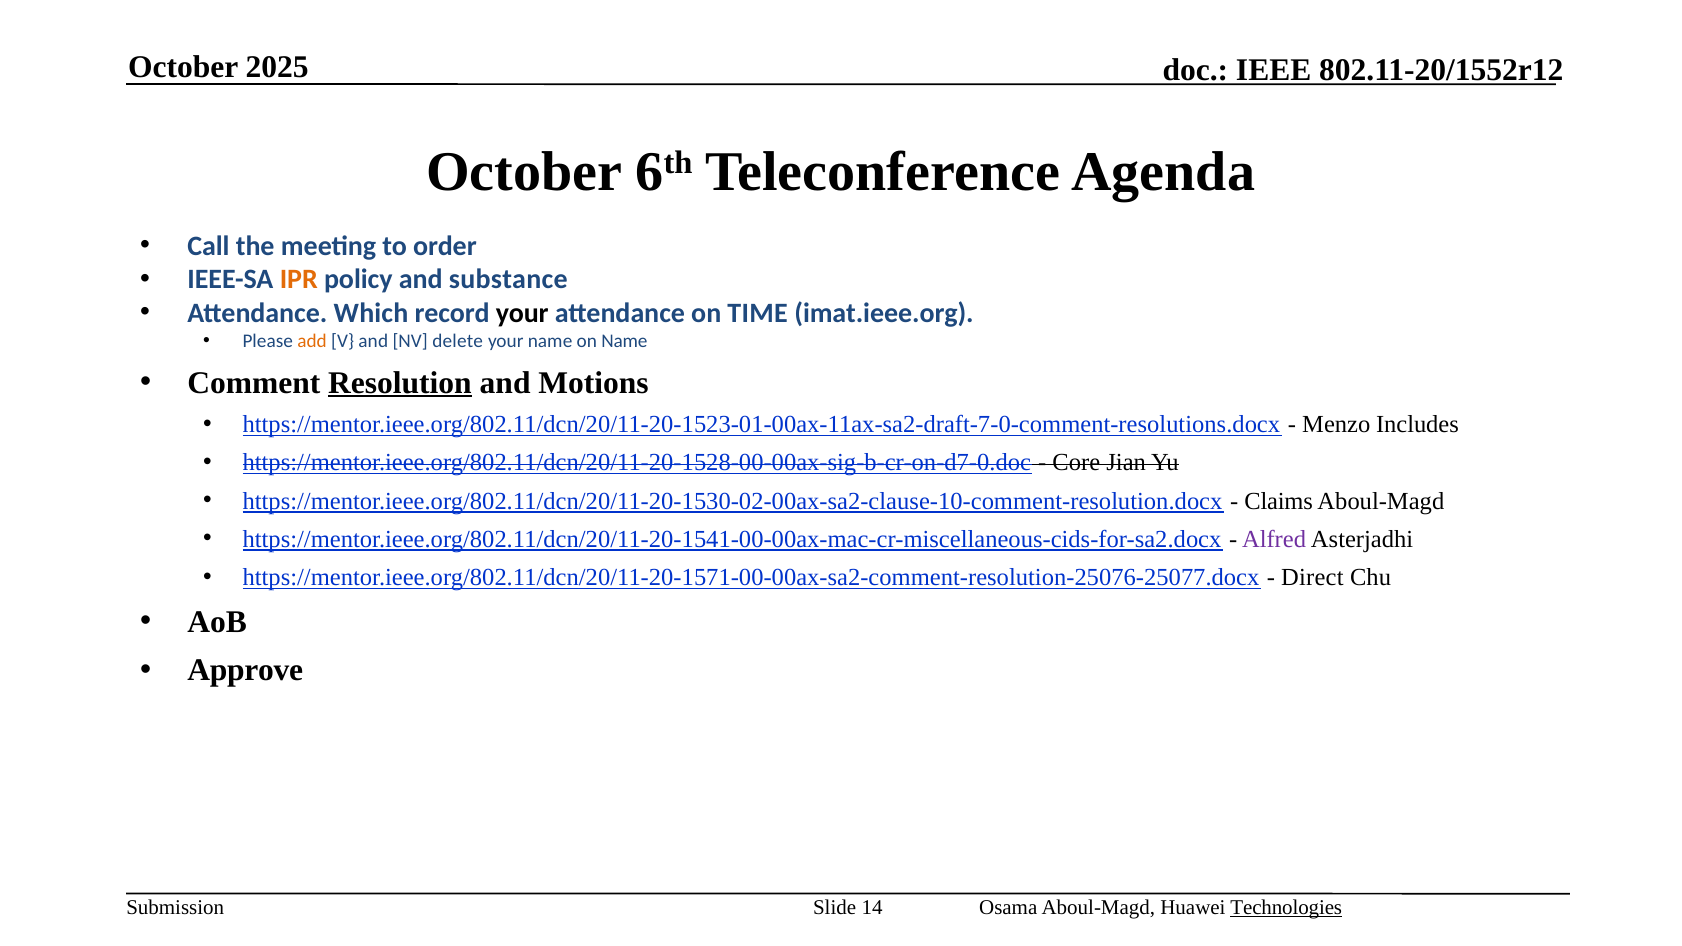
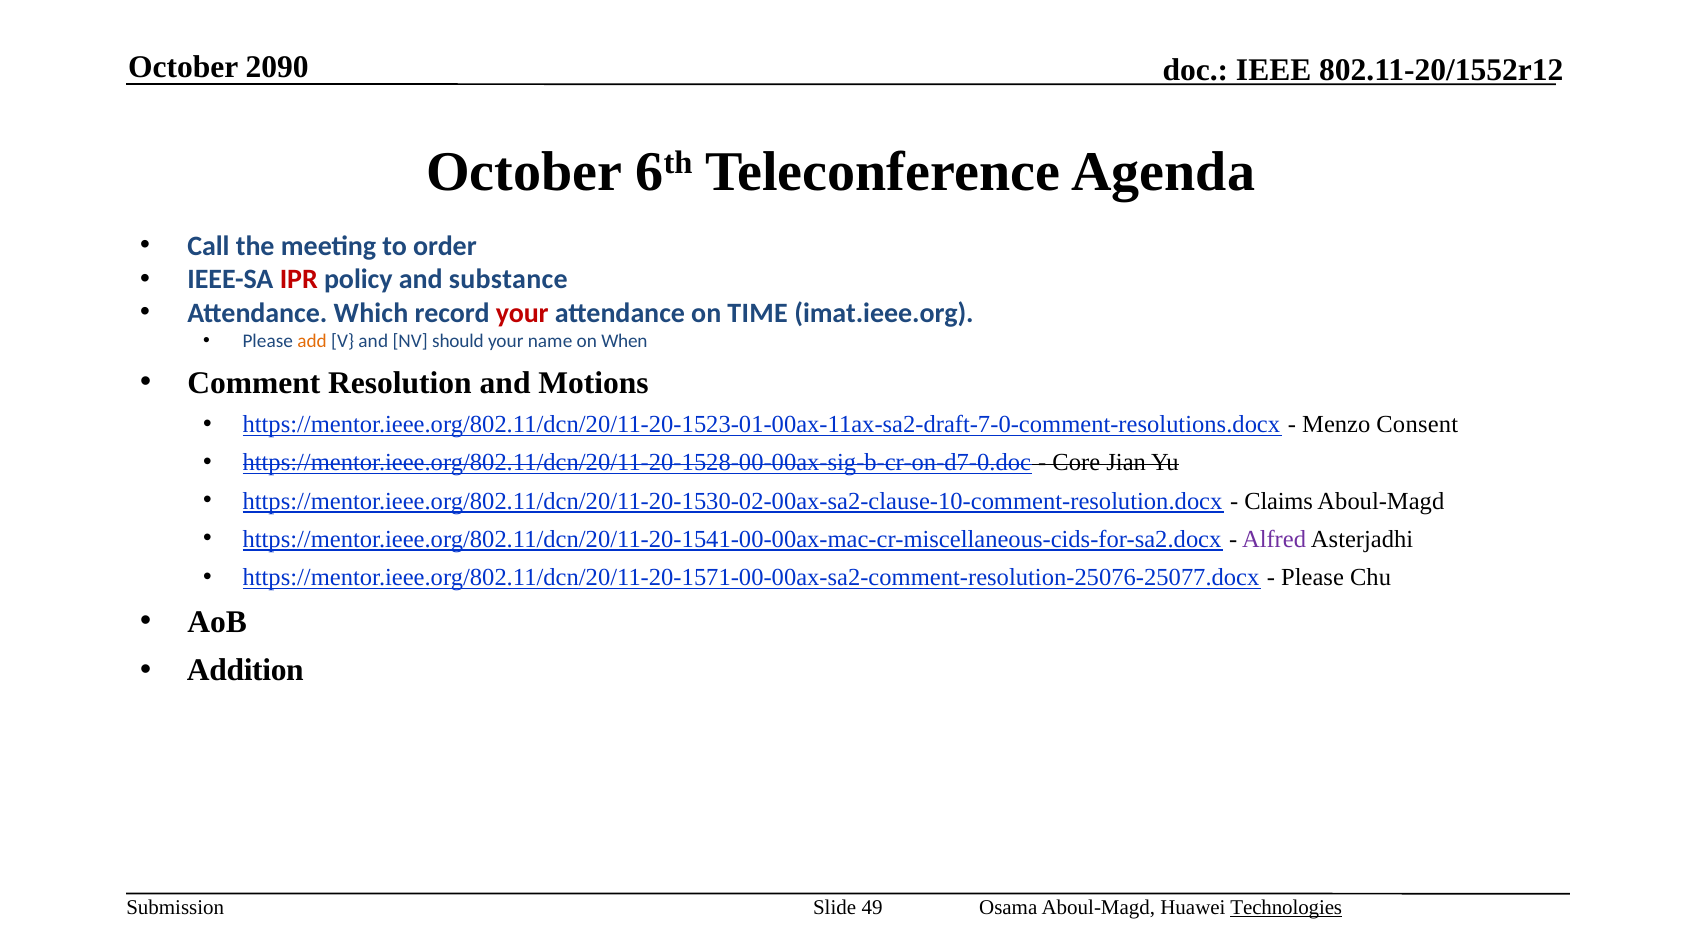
2025: 2025 -> 2090 (277, 67)
IPR colour: orange -> red (299, 280)
your colour: black -> red (522, 313)
delete: delete -> should (458, 341)
on Name: Name -> When (624, 341)
Resolution underline: present -> none (400, 383)
Includes: Includes -> Consent (1417, 425)
Direct: Direct -> Please (1313, 577)
Approve: Approve -> Addition (245, 670)
14: 14 -> 49 (872, 907)
